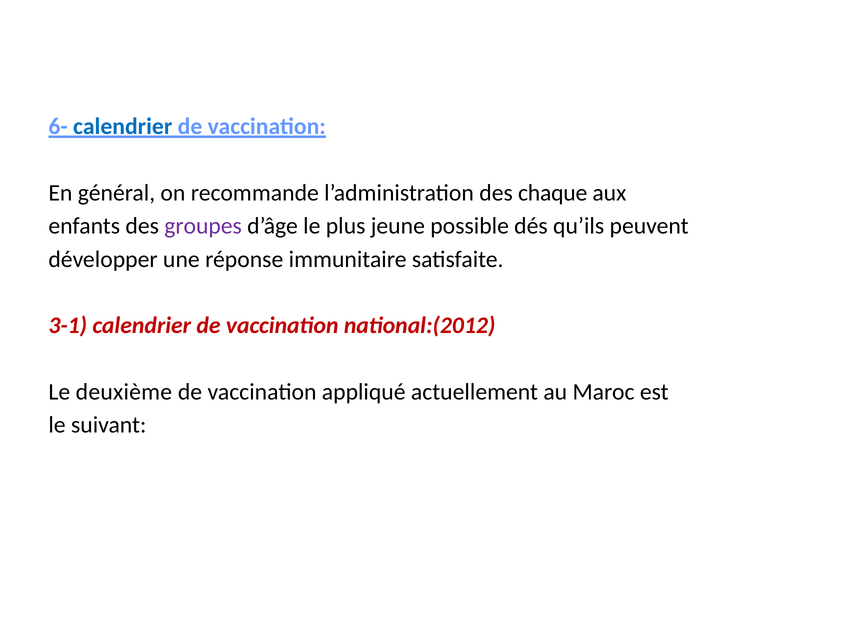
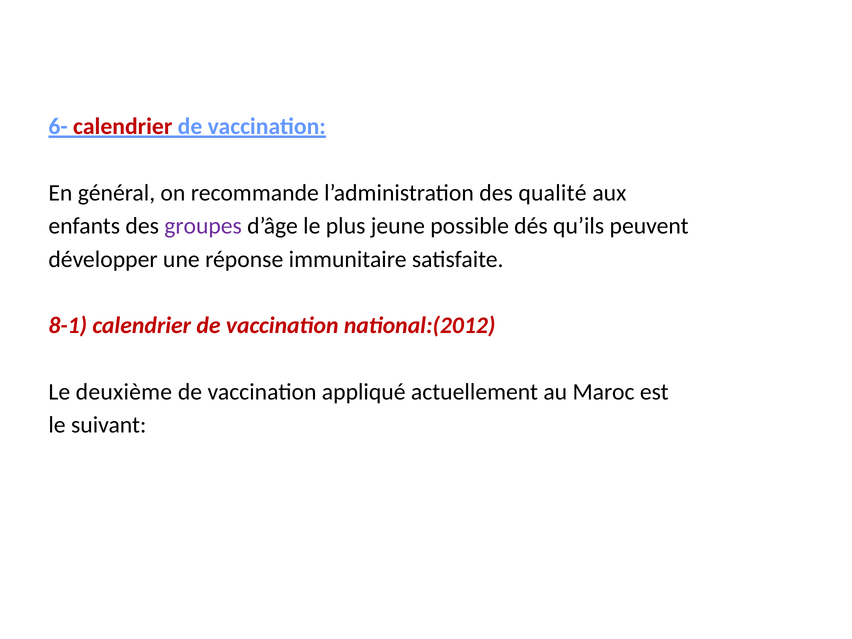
calendrier colour: blue -> red (123, 127)
chaque: chaque -> qualité (552, 193)
3-1: 3-1 -> 8-1 (68, 325)
